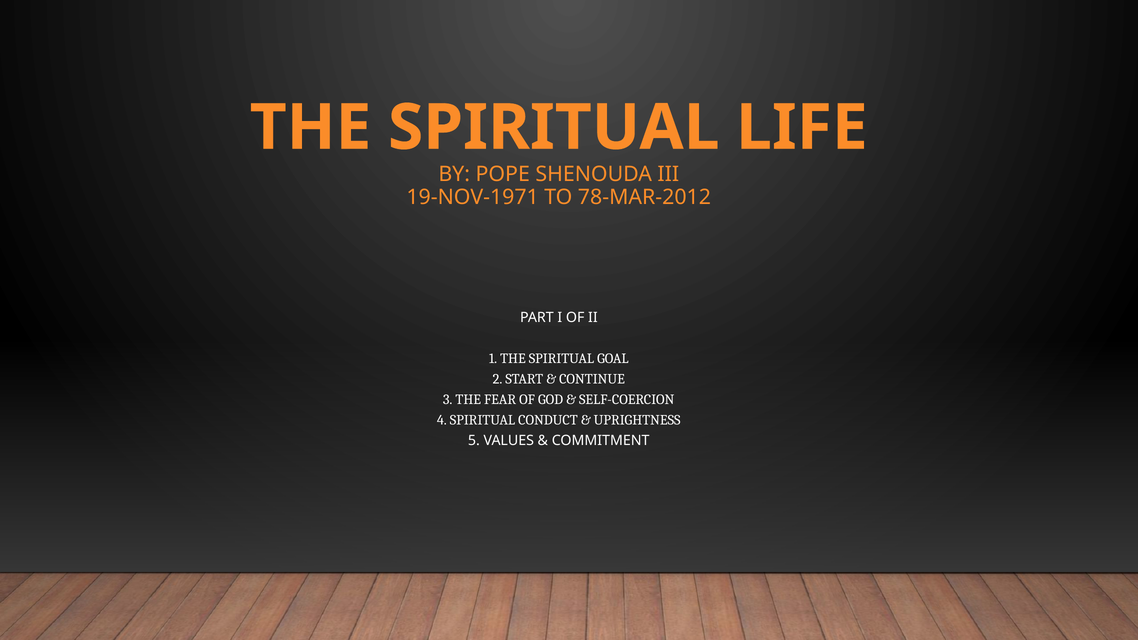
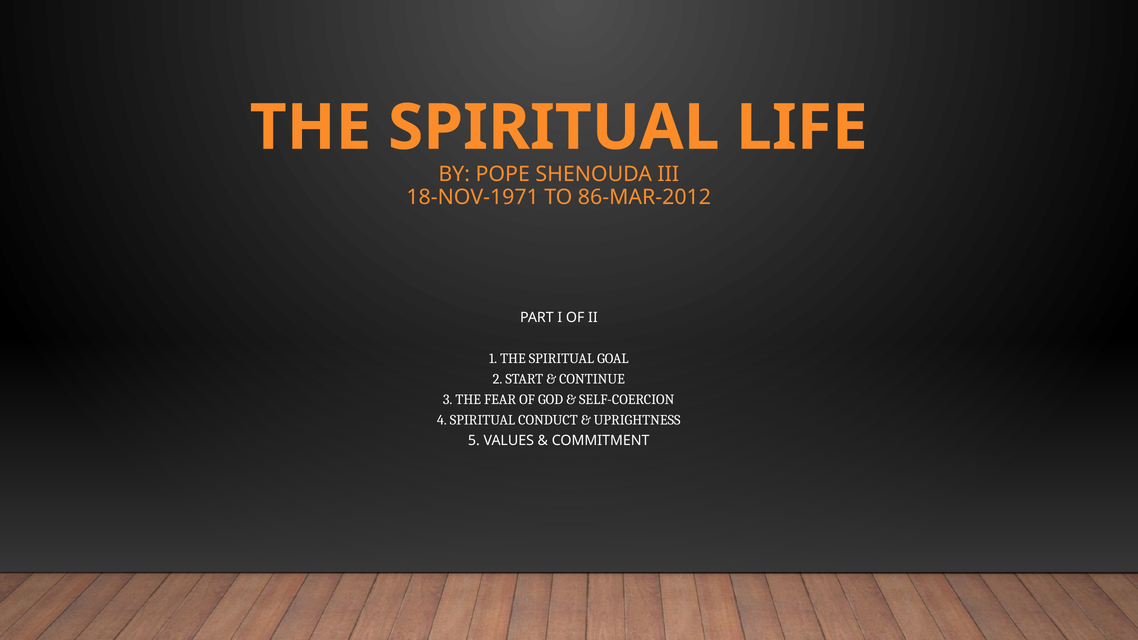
19-NOV-1971: 19-NOV-1971 -> 18-NOV-1971 (473, 197)
78-MAR-2012: 78-MAR-2012 -> 86-MAR-2012 (644, 197)
